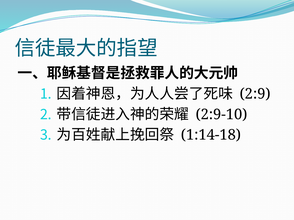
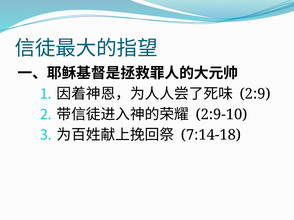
1:14-18: 1:14-18 -> 7:14-18 (211, 135)
